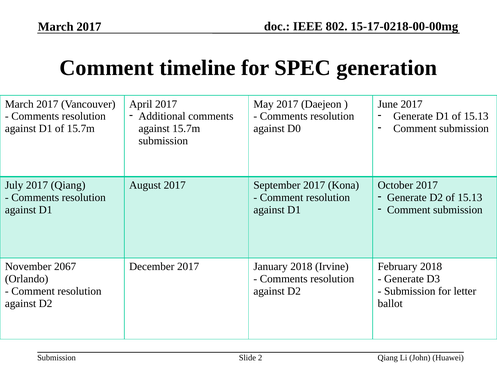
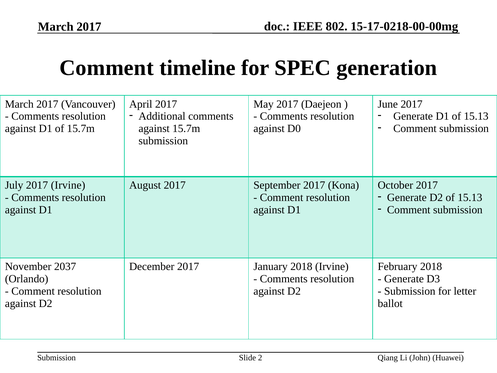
2017 Qiang: Qiang -> Irvine (68, 185)
2067: 2067 -> 2037 (65, 266)
